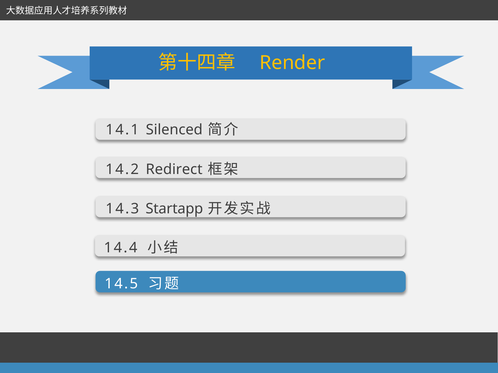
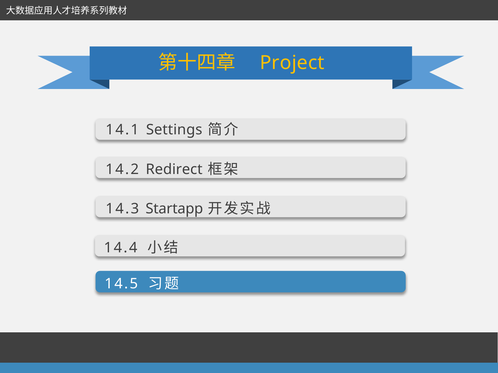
Render: Render -> Project (292, 63)
Silenced: Silenced -> Settings (174, 130)
